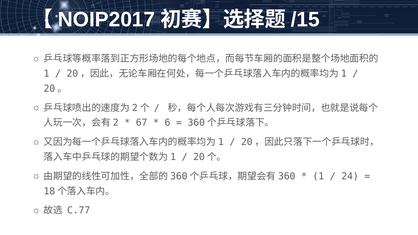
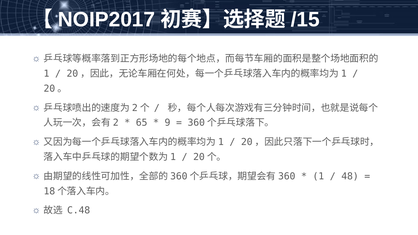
67: 67 -> 65 (142, 123)
6: 6 -> 9 (167, 123)
24: 24 -> 48 (350, 176)
C.77: C.77 -> C.48 (79, 211)
